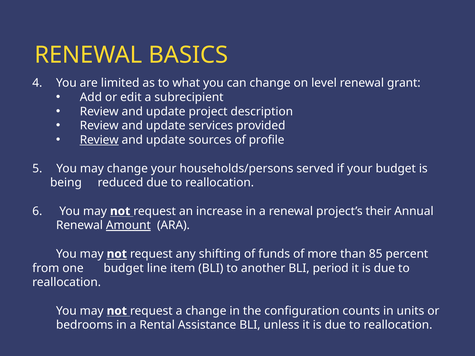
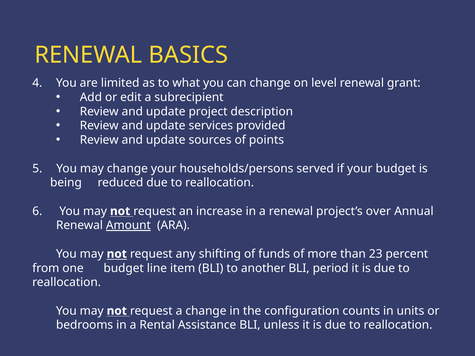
Review underline: present -> none (99, 140)
profile: profile -> points (266, 140)
their: their -> over (378, 211)
85: 85 -> 23 (376, 254)
